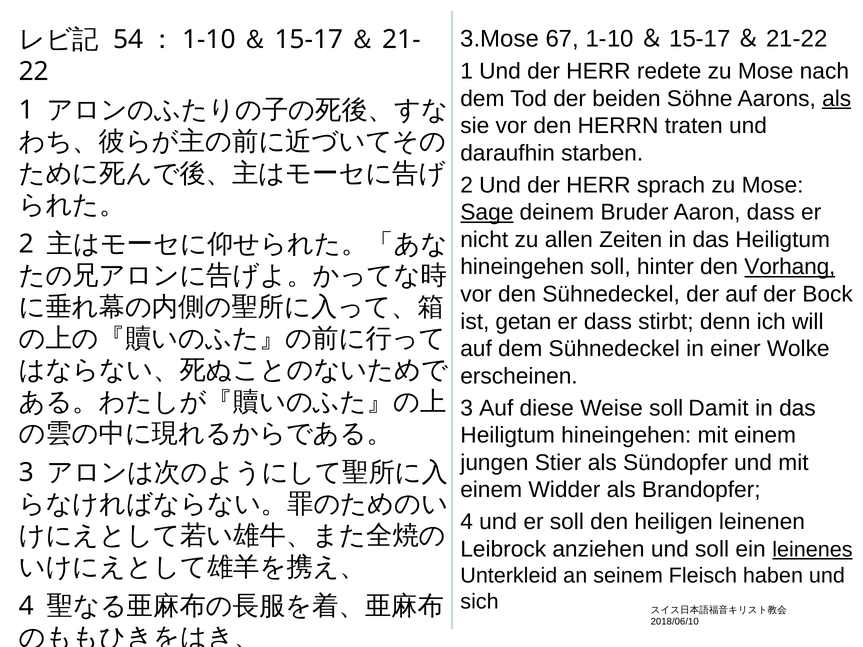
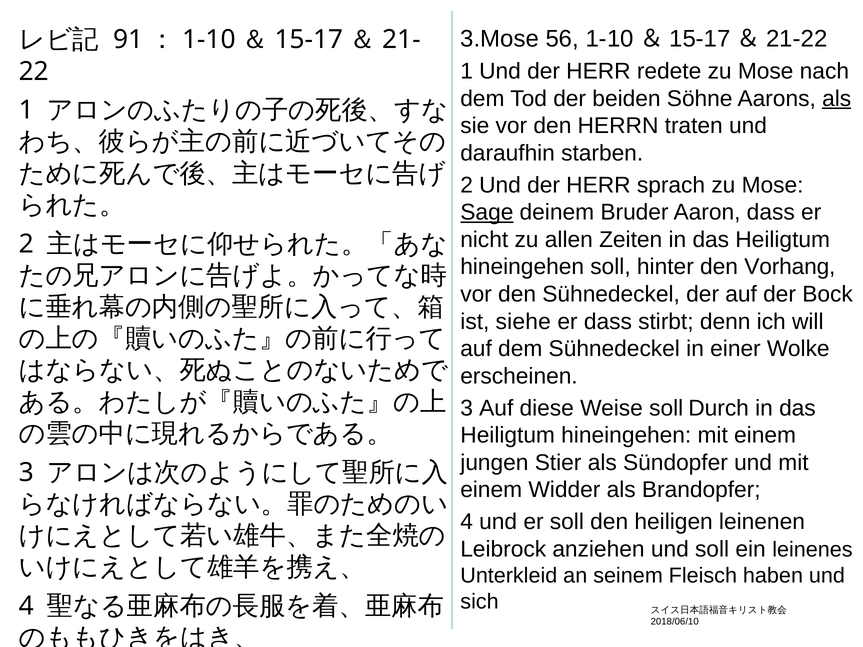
67: 67 -> 56 (562, 39)
54: 54 -> 91 (128, 40)
Vorhang underline: present -> none (790, 267)
getan: getan -> siehe (523, 322)
Damit: Damit -> Durch (719, 408)
leinenes underline: present -> none (812, 550)
